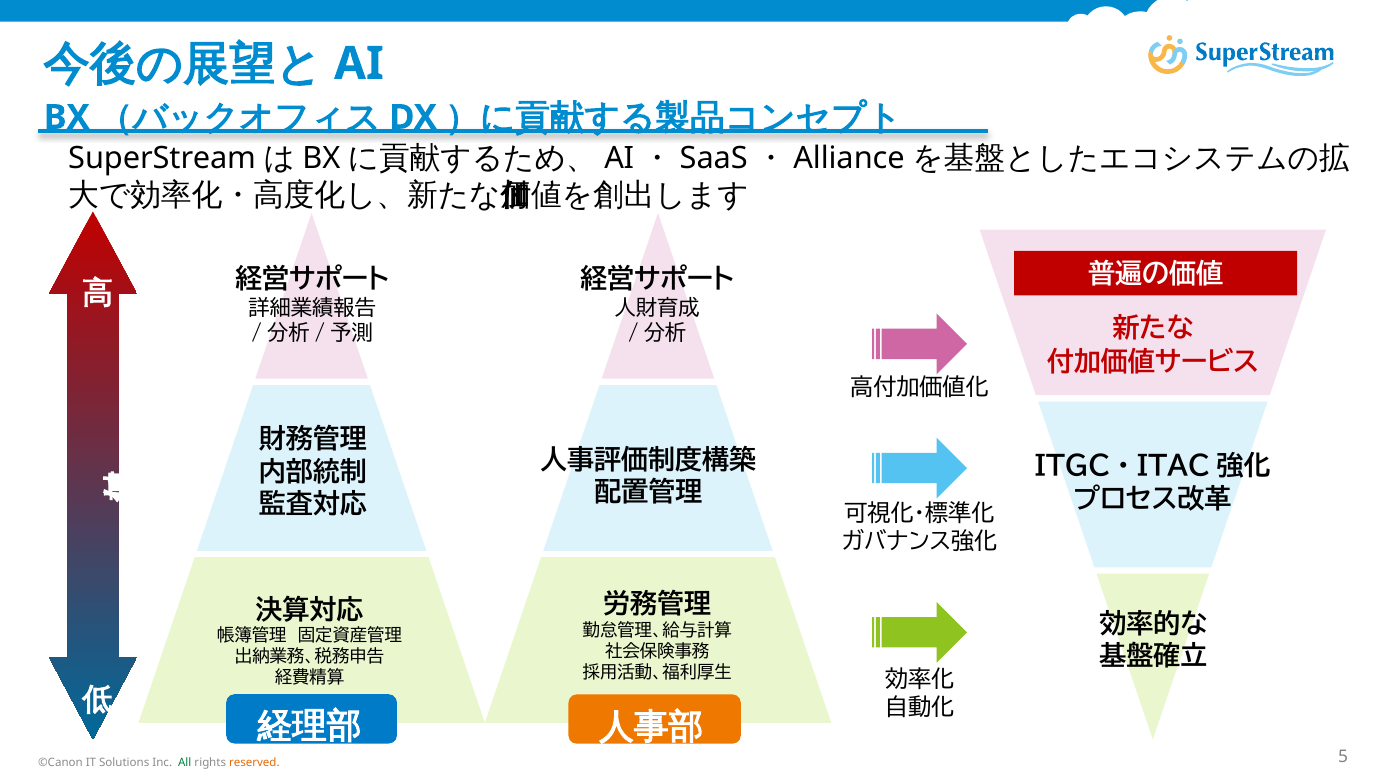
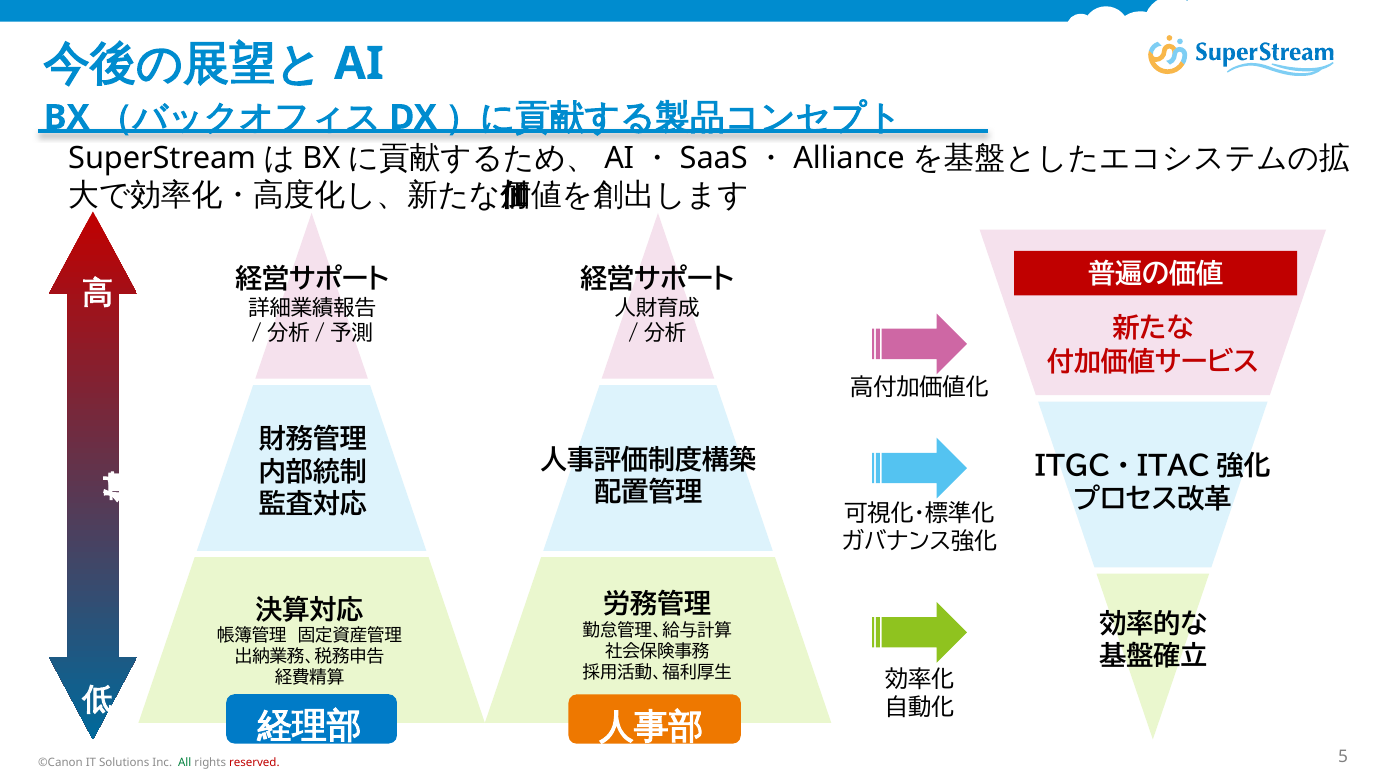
reserved colour: orange -> red (254, 762)
